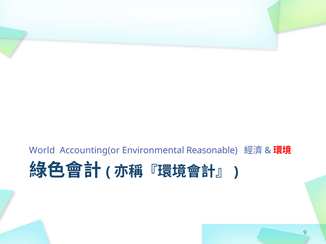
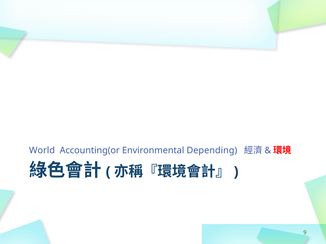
Reasonable: Reasonable -> Depending (212, 151)
